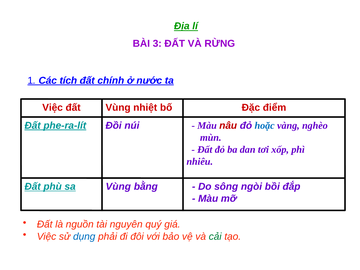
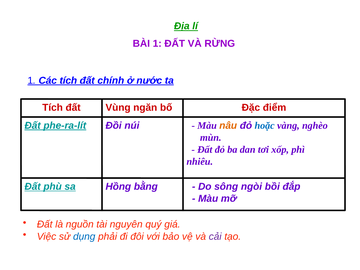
BÀI 3: 3 -> 1 (157, 44)
Việc: Việc -> Tích (53, 107)
nhiệt: nhiệt -> ngăn (145, 107)
nâu colour: red -> orange (228, 125)
Vùng: Vùng -> Hồng (118, 187)
cải colour: green -> purple (215, 236)
